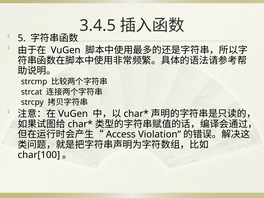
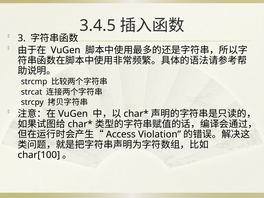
5: 5 -> 3 (22, 38)
